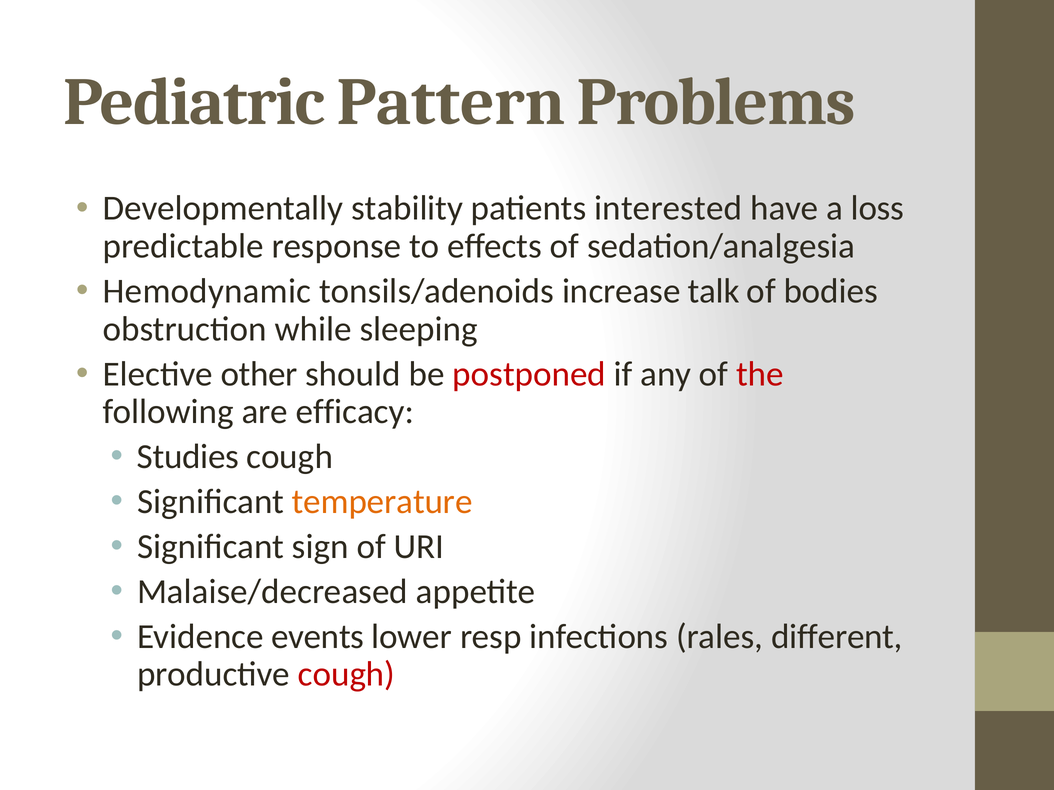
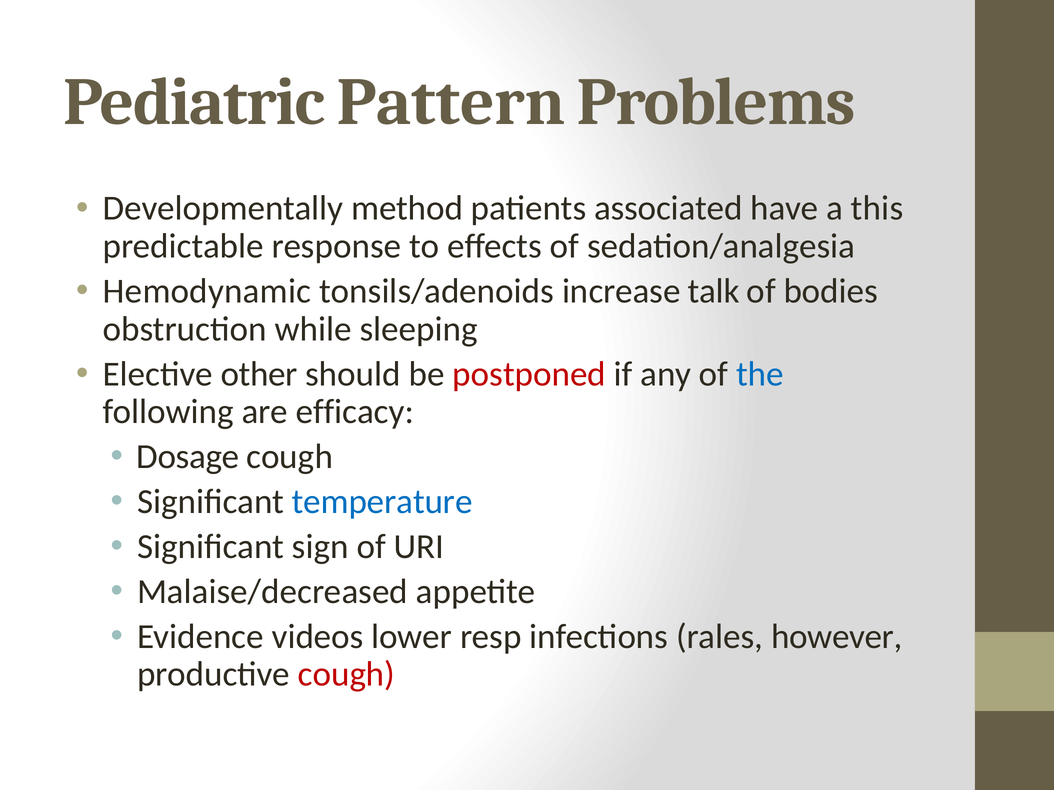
stability: stability -> method (407, 208)
interested: interested -> associated (668, 208)
loss: loss -> this (877, 208)
the colour: red -> blue (760, 374)
Studies: Studies -> Dosage (188, 457)
temperature colour: orange -> blue (382, 502)
events: events -> videos (318, 637)
different: different -> however (837, 637)
